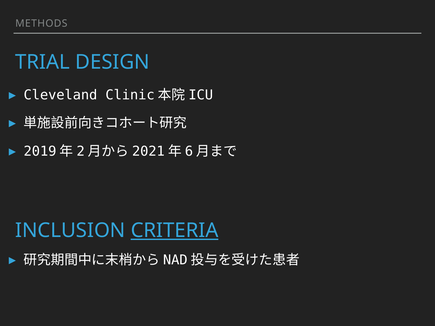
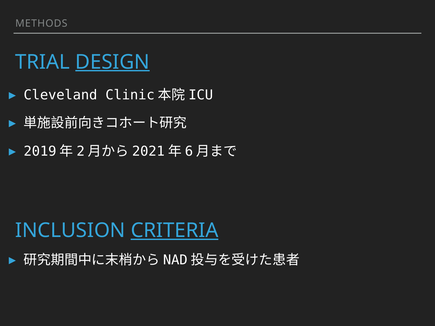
DESIGN underline: none -> present (112, 62)
